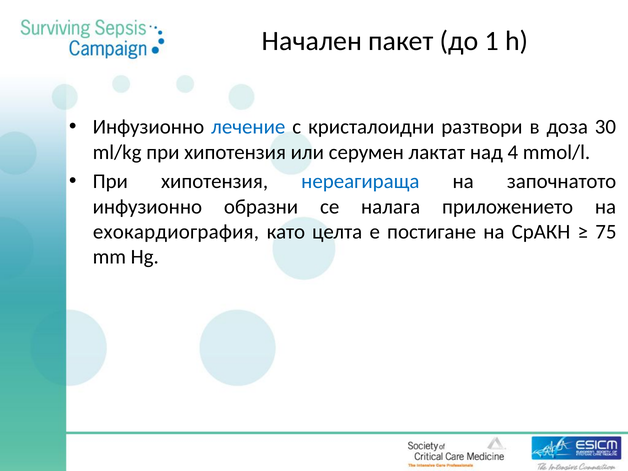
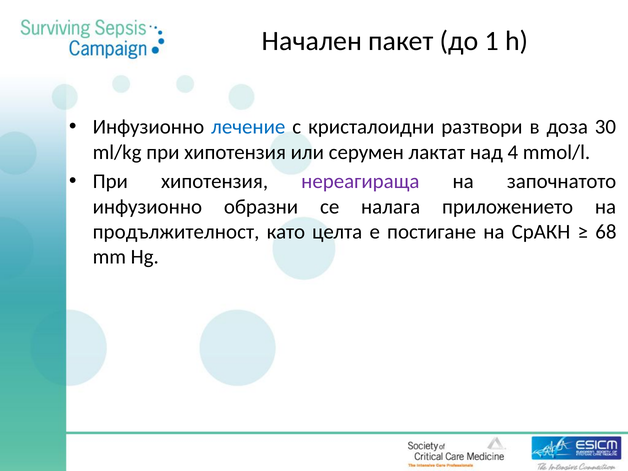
нереагираща colour: blue -> purple (360, 181)
ехокардиография: ехокардиография -> продължителност (176, 232)
75: 75 -> 68 (606, 232)
